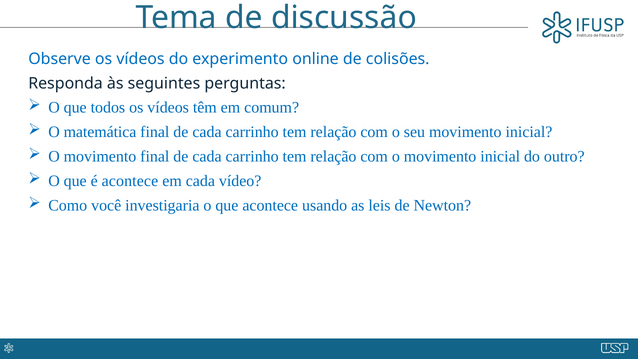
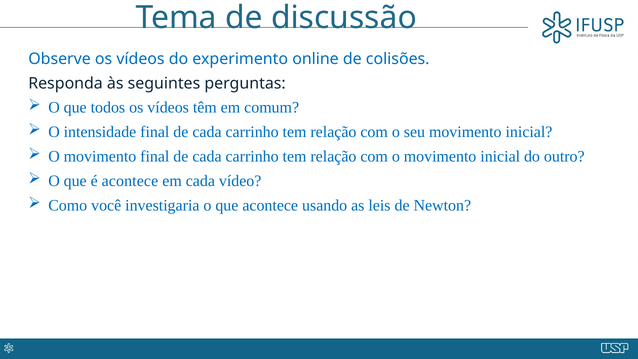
matemática: matemática -> intensidade (100, 132)
